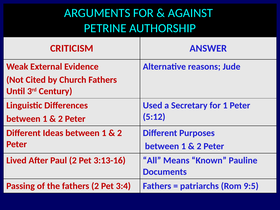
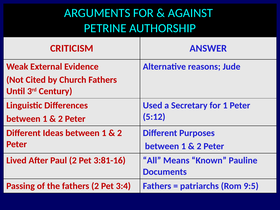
3:13-16: 3:13-16 -> 3:81-16 (110, 160)
